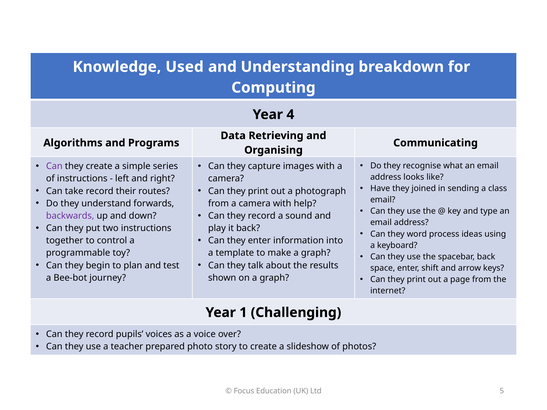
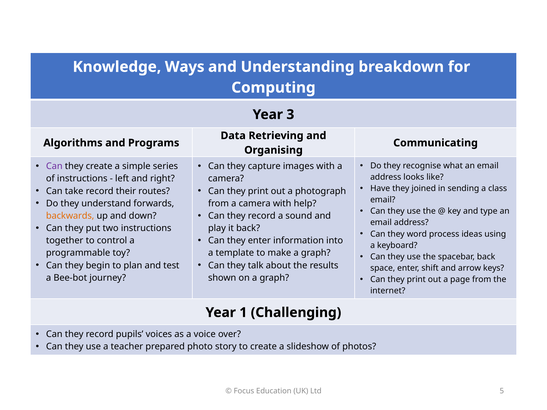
Used: Used -> Ways (185, 67)
4: 4 -> 3 (290, 115)
backwards colour: purple -> orange (70, 216)
